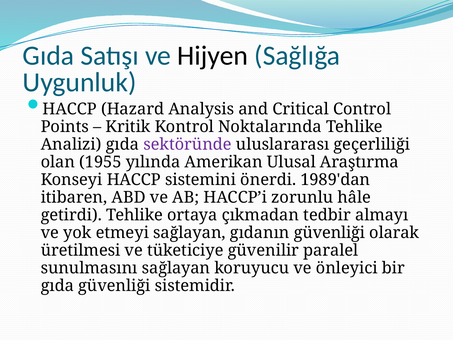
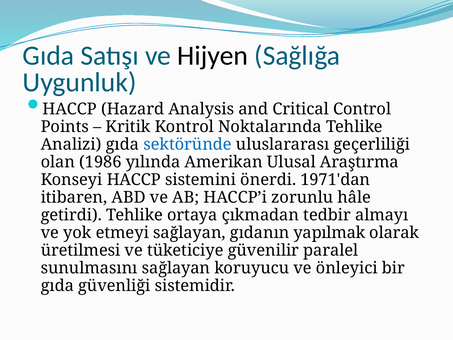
sektöründe colour: purple -> blue (188, 144)
1955: 1955 -> 1986 (100, 162)
1989'dan: 1989'dan -> 1971'dan (335, 180)
gıdanın güvenliği: güvenliği -> yapılmak (329, 233)
